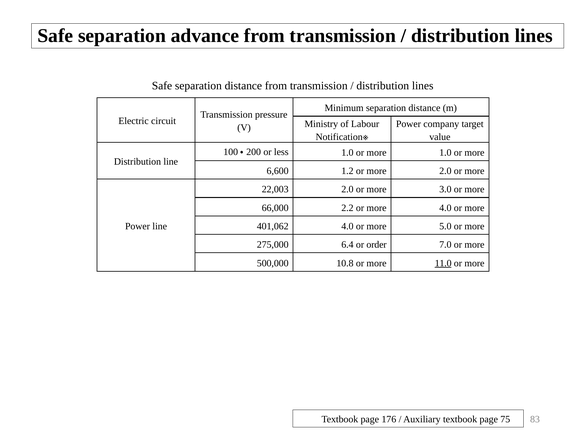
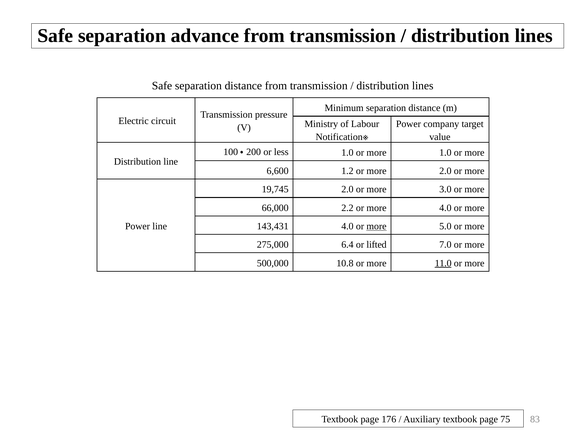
22,003: 22,003 -> 19,745 (275, 190)
401,062: 401,062 -> 143,431 (273, 227)
more underline: none -> present (377, 227)
order: order -> lifted (377, 245)
